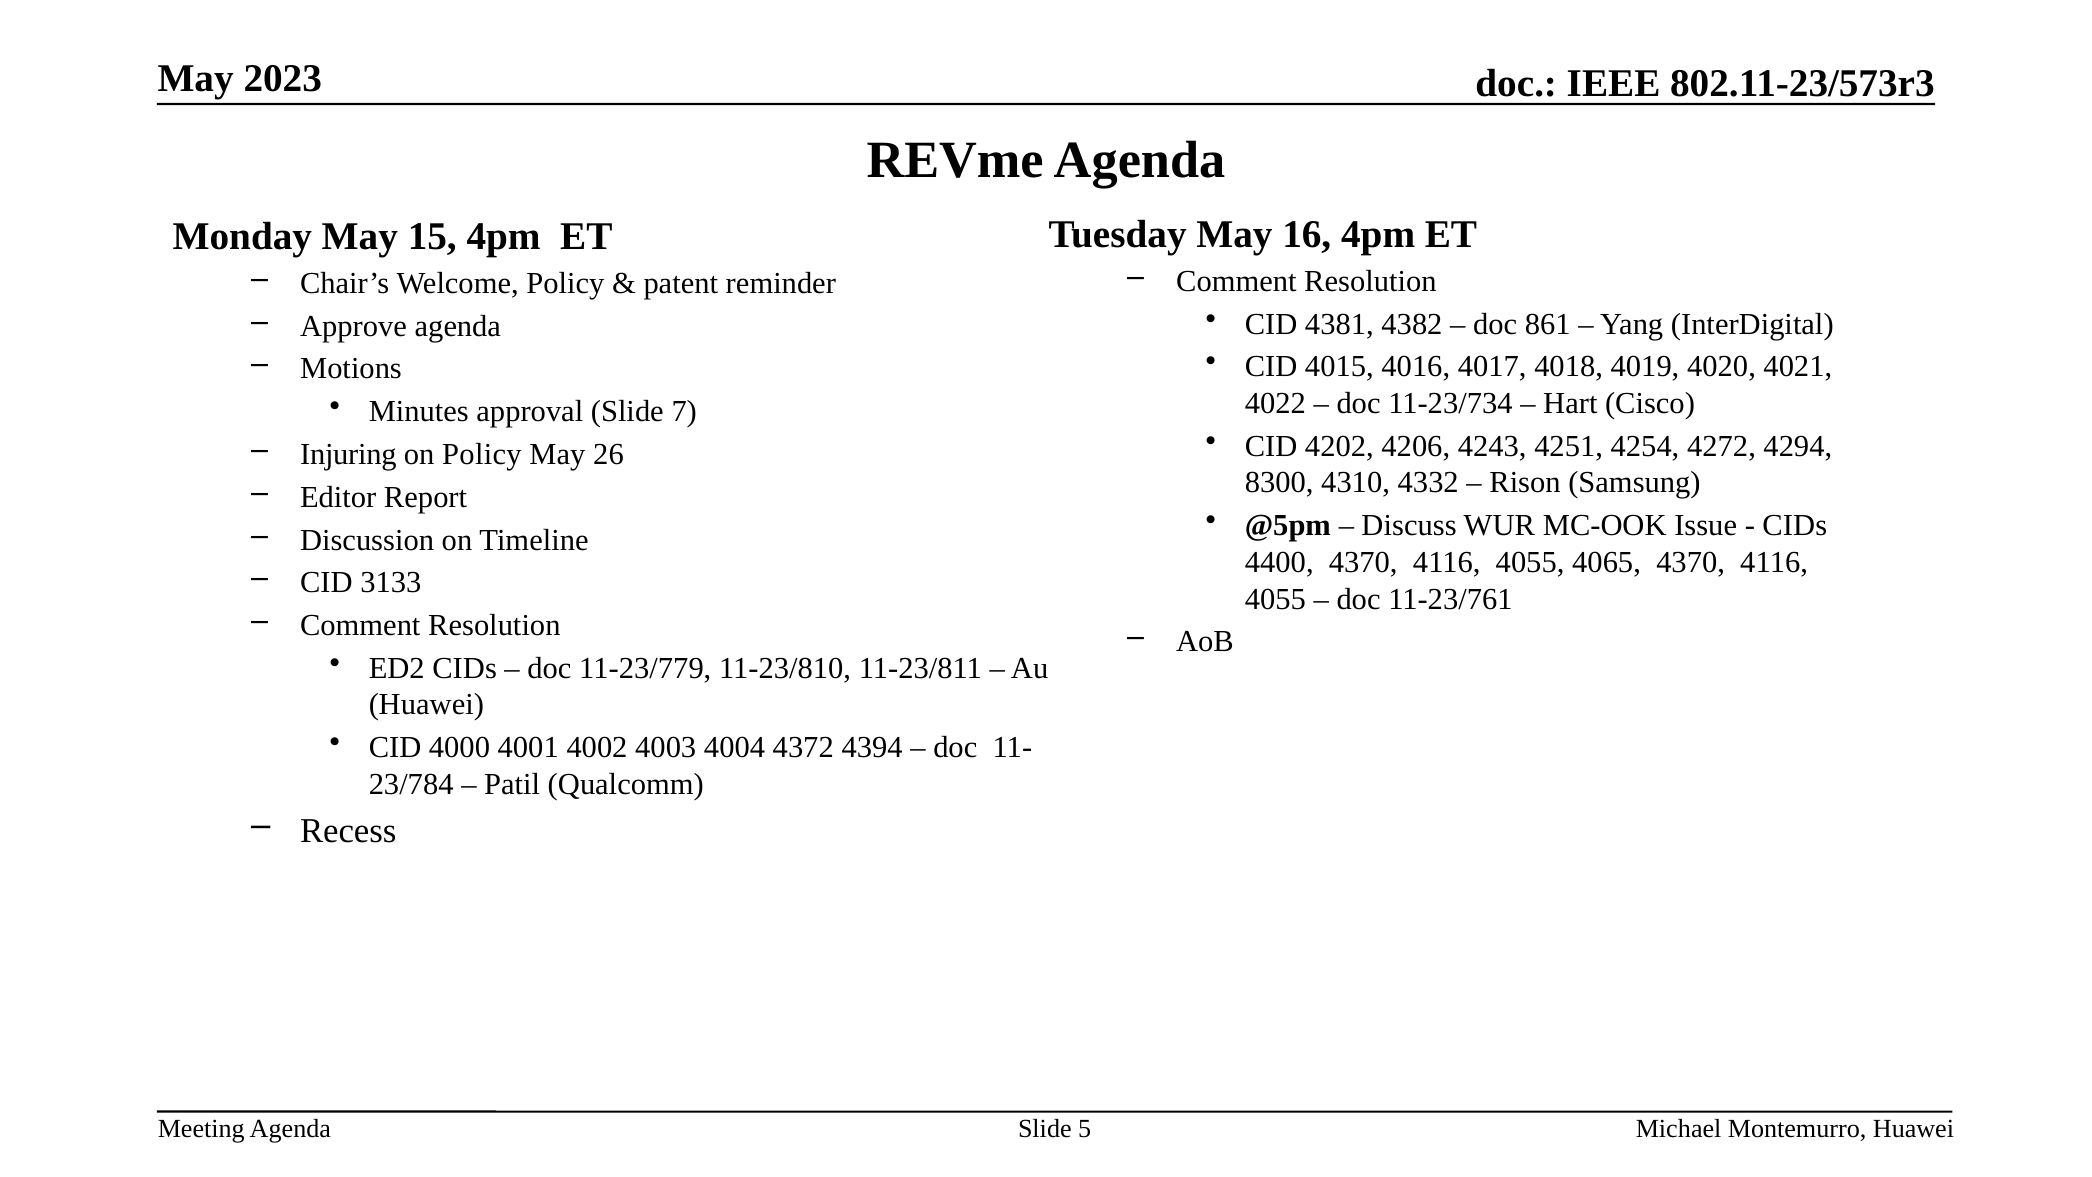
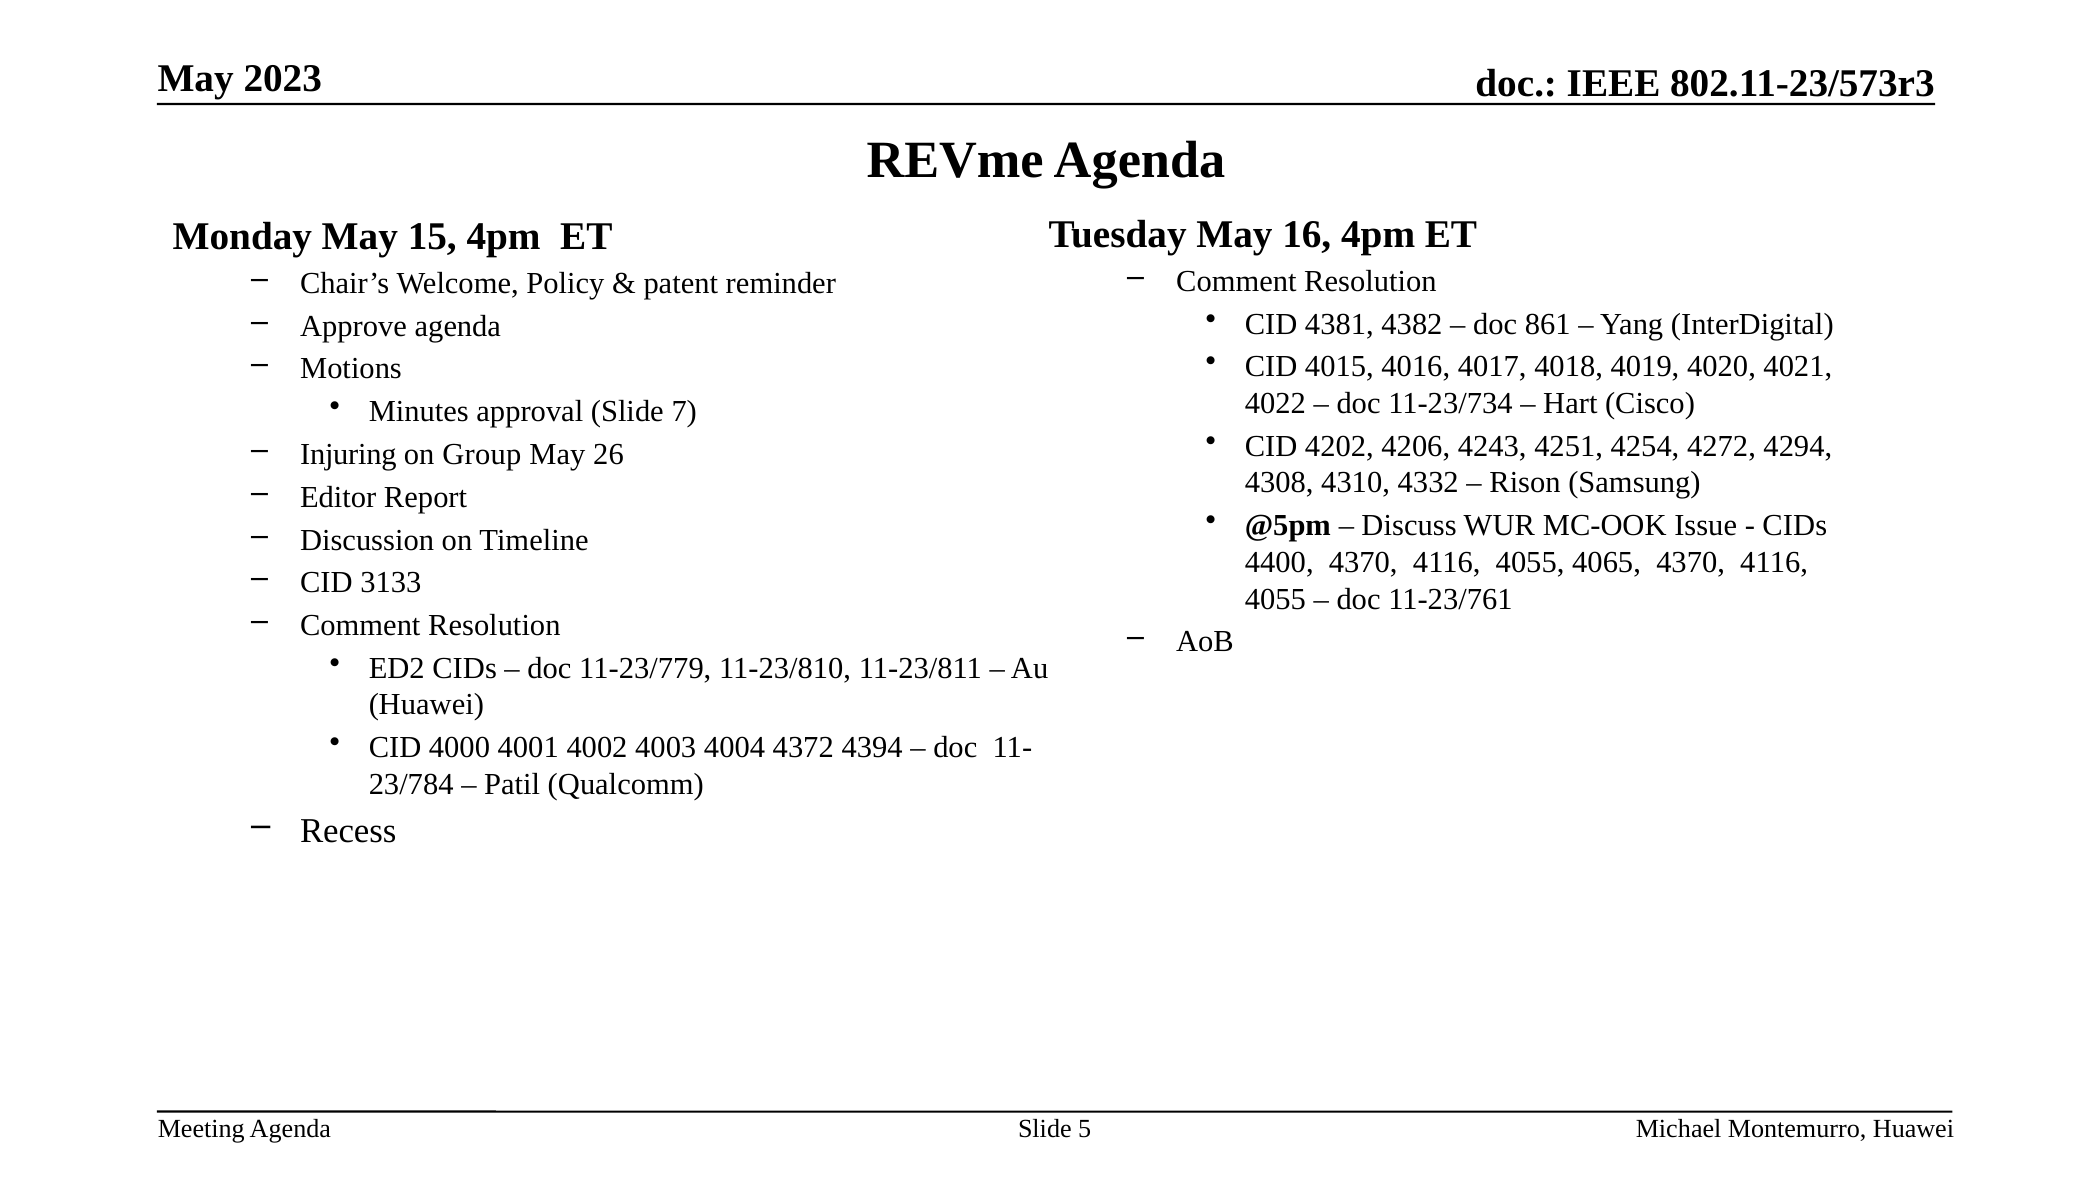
on Policy: Policy -> Group (482, 454)
8300: 8300 -> 4308 (1279, 483)
